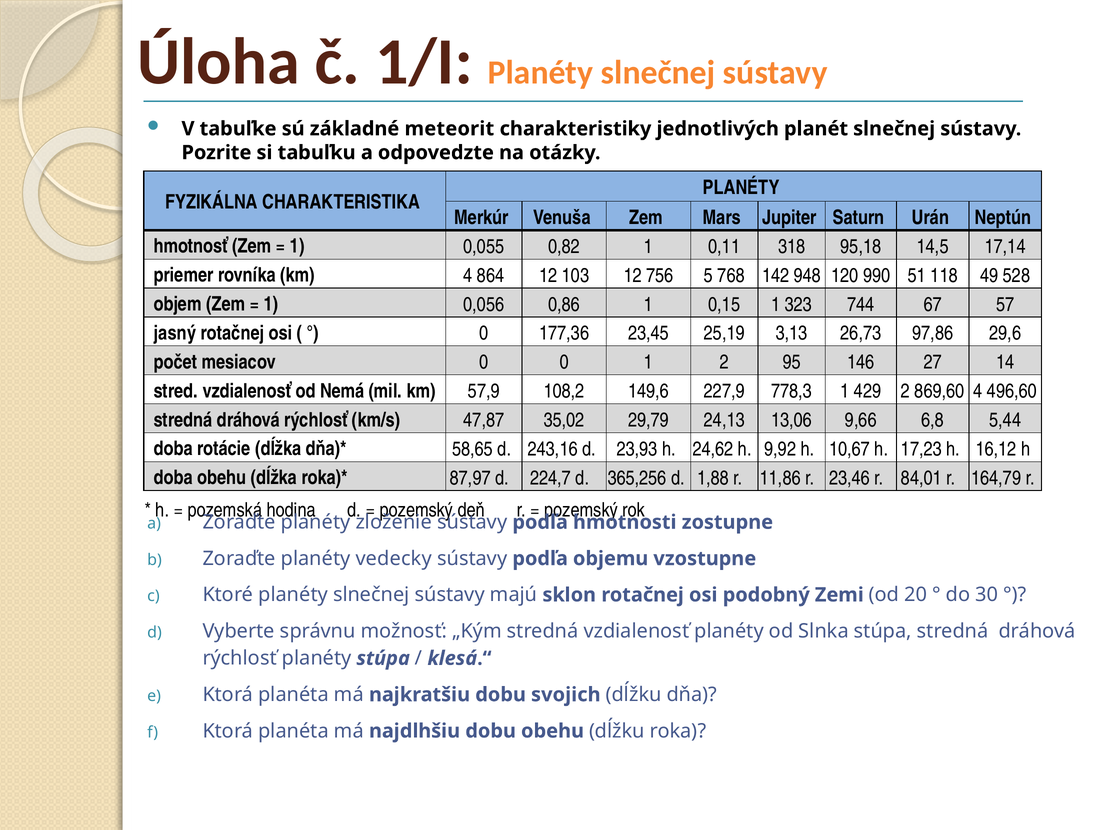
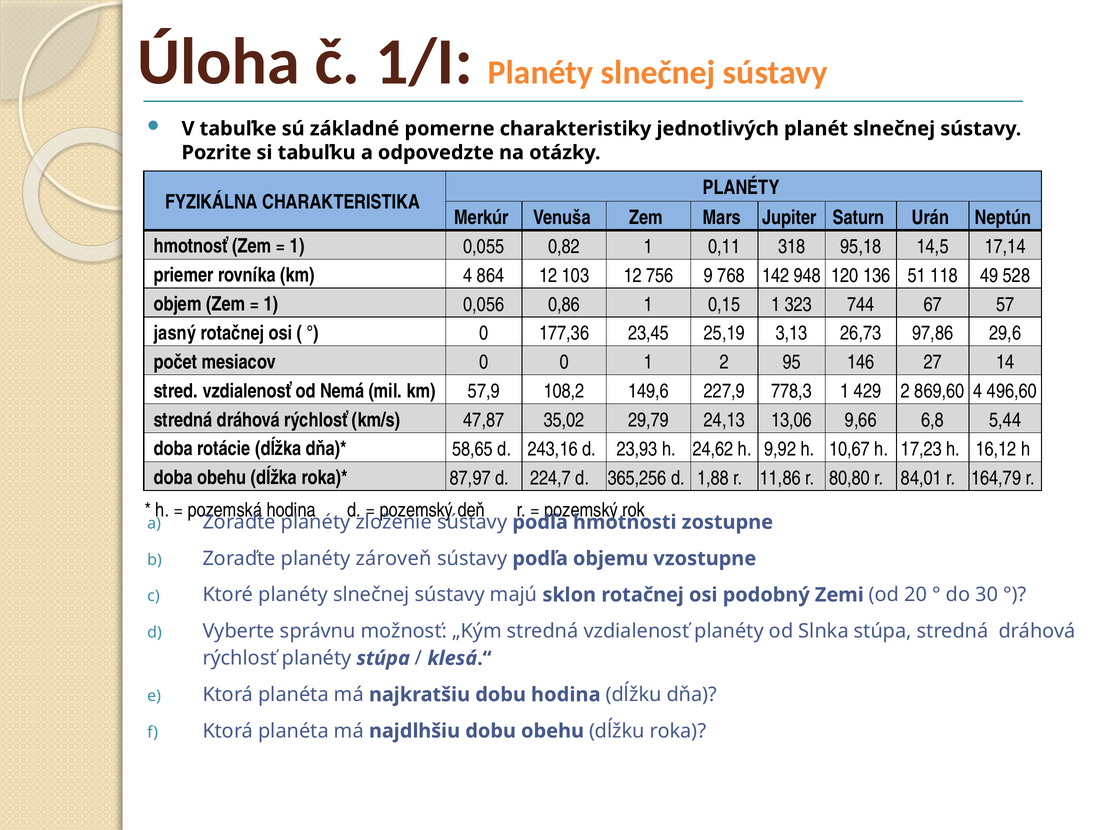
meteorit: meteorit -> pomerne (450, 129)
5: 5 -> 9 (708, 276)
990: 990 -> 136 (877, 276)
23,46: 23,46 -> 80,80 (850, 478)
vedecky: vedecky -> zároveň (394, 559)
dobu svojich: svojich -> hodina (566, 695)
